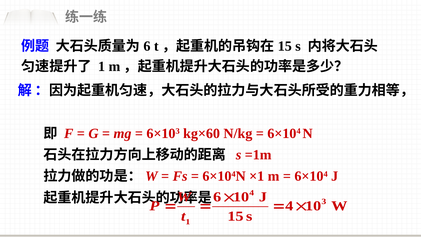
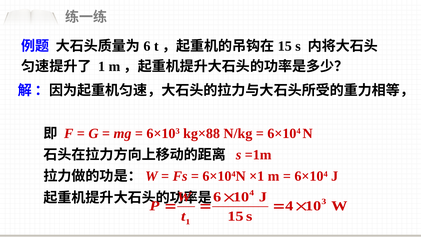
kg×60: kg×60 -> kg×88 (202, 133)
